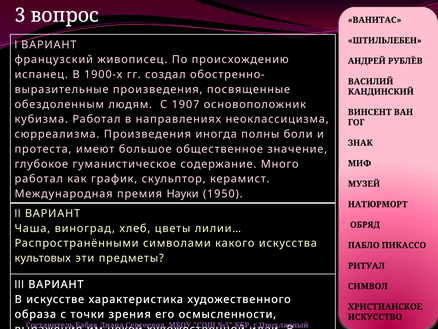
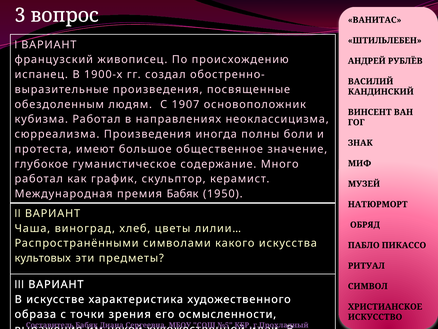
премия Науки: Науки -> Бабяк (183, 194)
